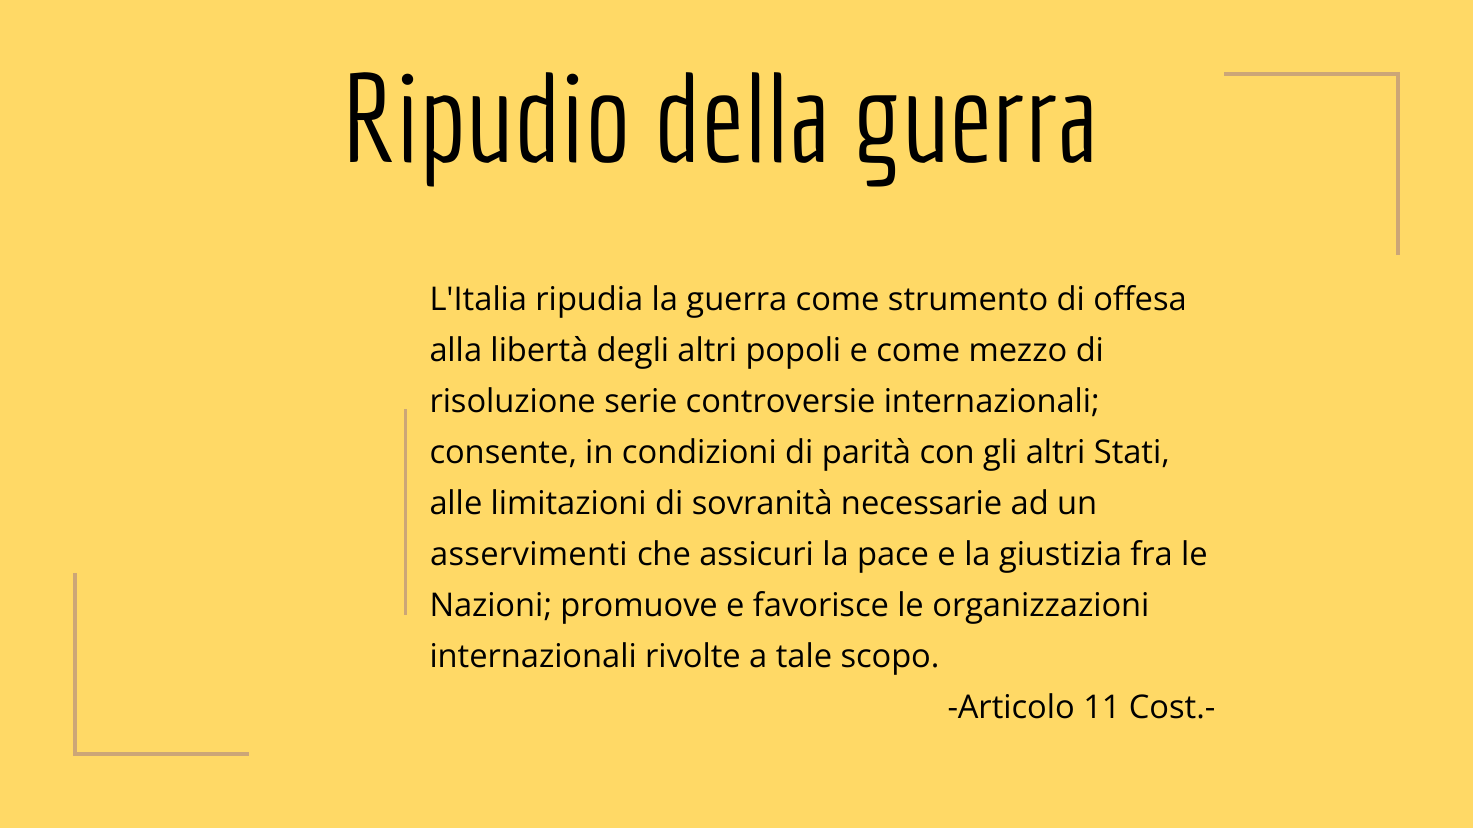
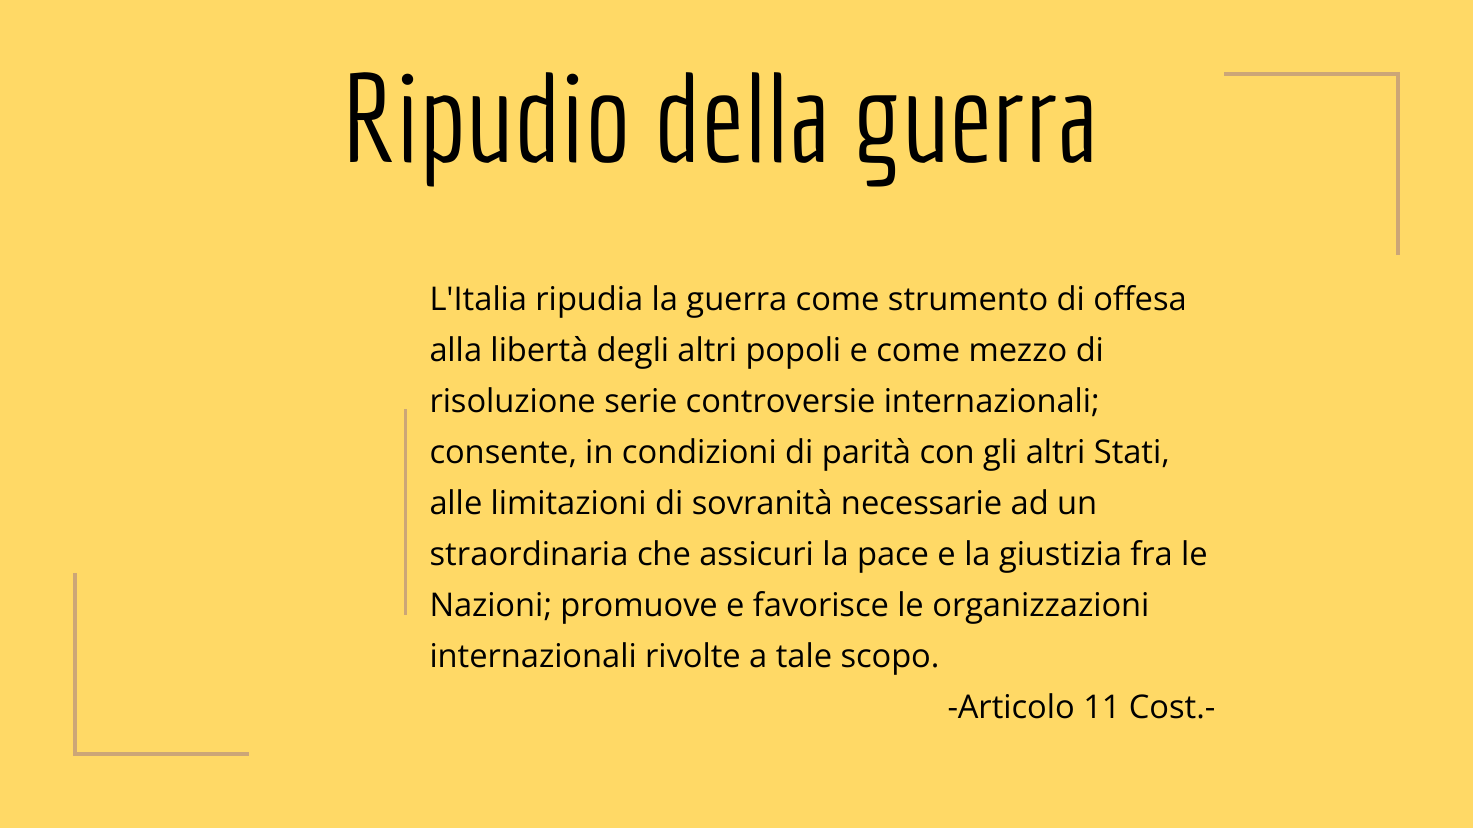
asservimenti: asservimenti -> straordinaria (529, 555)
